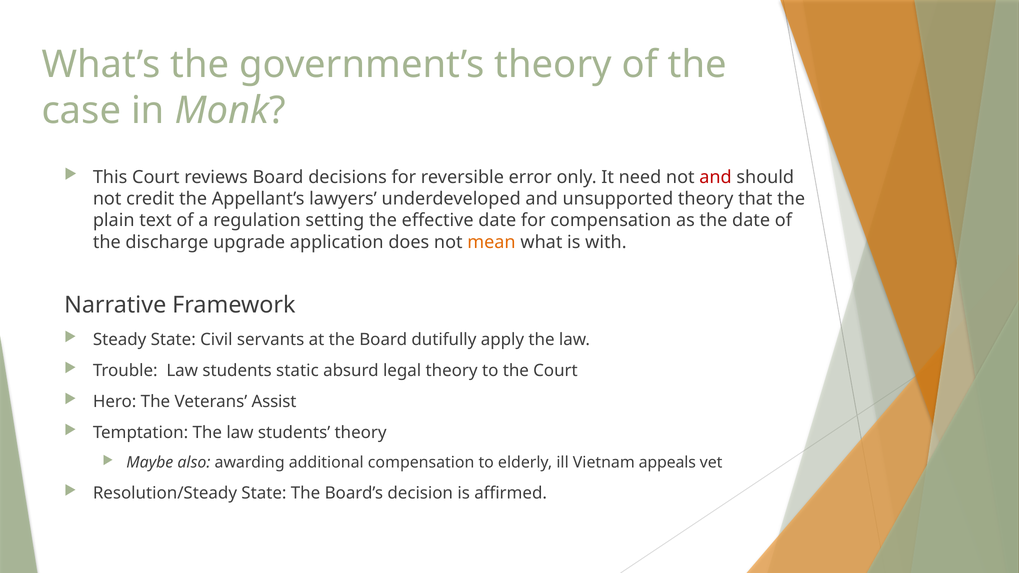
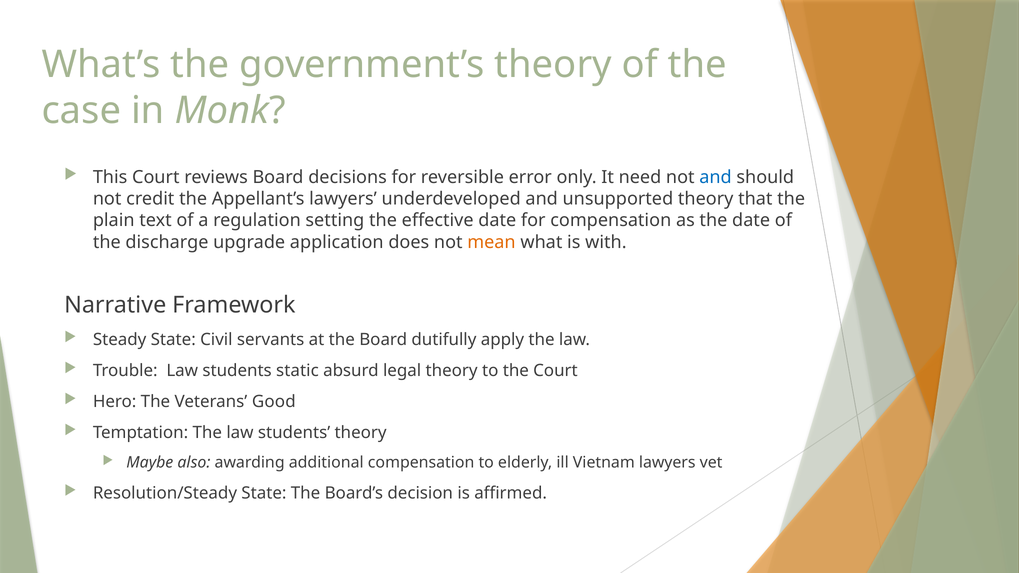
and colour: red -> blue (715, 177)
Assist: Assist -> Good (274, 402)
Vietnam appeals: appeals -> lawyers (667, 463)
